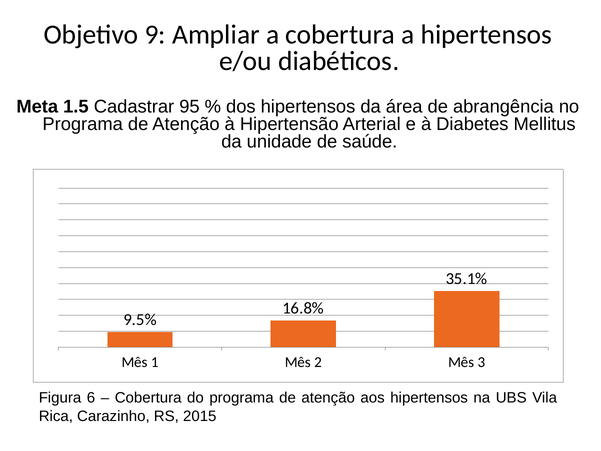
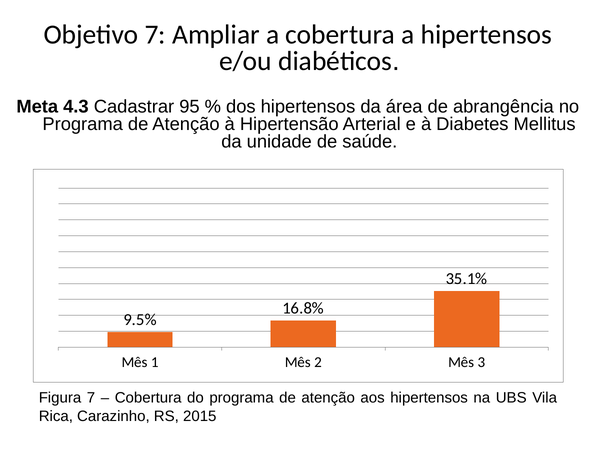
Objetivo 9: 9 -> 7 (155, 34)
1.5: 1.5 -> 4.3 (76, 107)
Figura 6: 6 -> 7 (91, 398)
